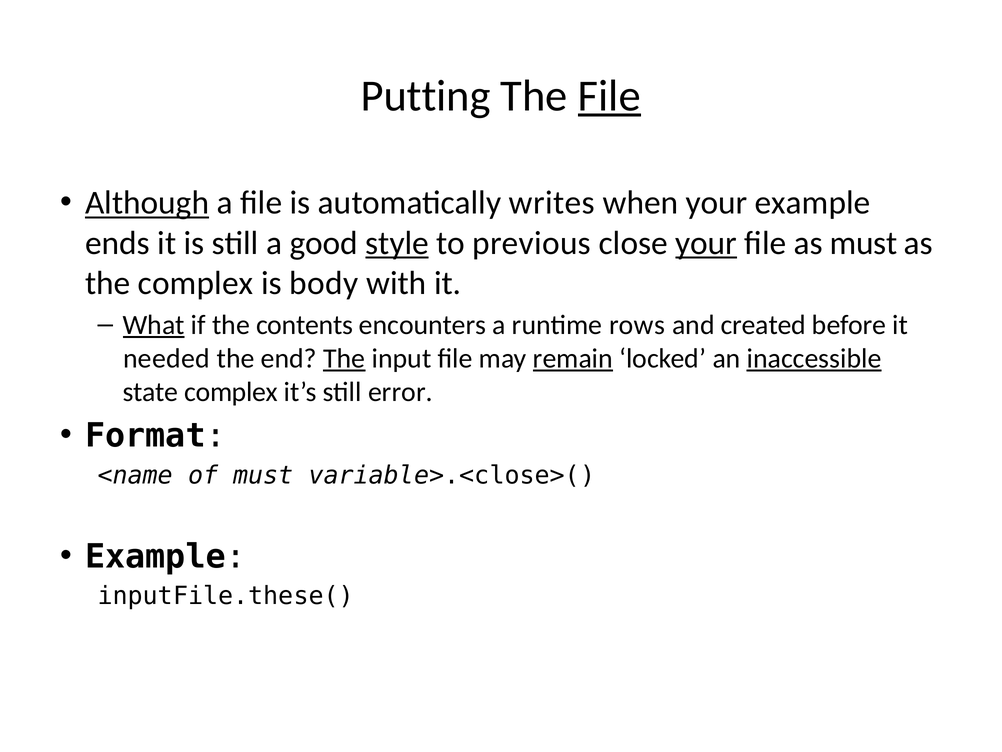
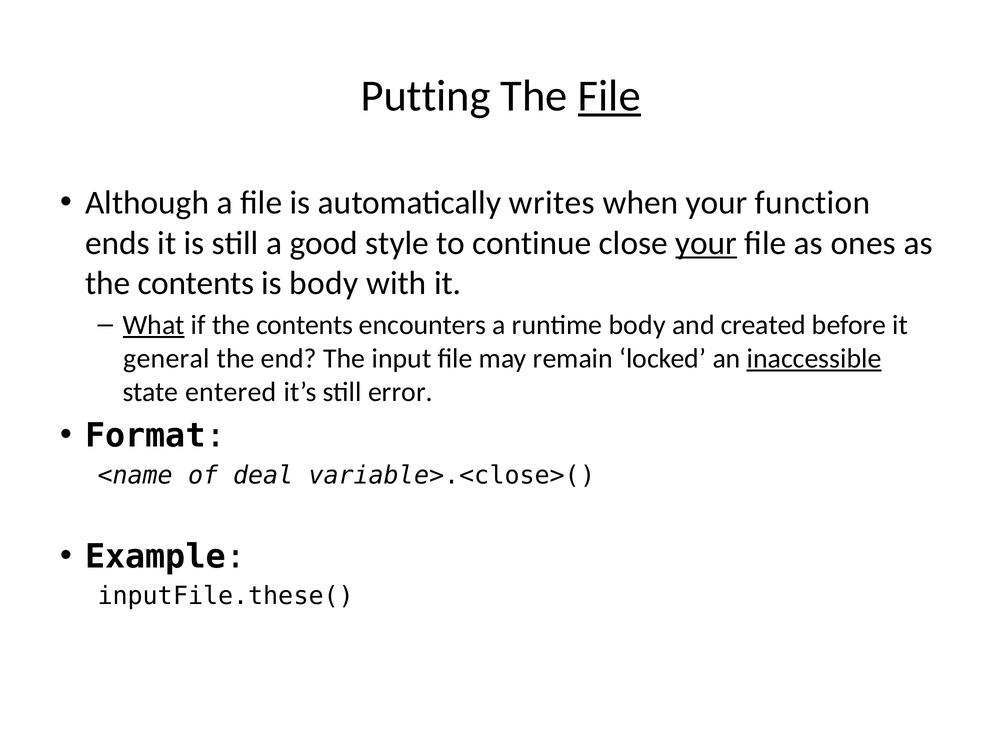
Although underline: present -> none (147, 203)
your example: example -> function (813, 203)
style underline: present -> none (397, 243)
previous: previous -> continue (532, 243)
as must: must -> ones (863, 243)
complex: complex -> contents (196, 283)
runtime rows: rows -> body (637, 325)
needed: needed -> general (166, 358)
The underline: present -> none (344, 358)
remain underline: present -> none (573, 358)
state complex: complex -> entered (231, 392)
of must: must -> deal (263, 475)
